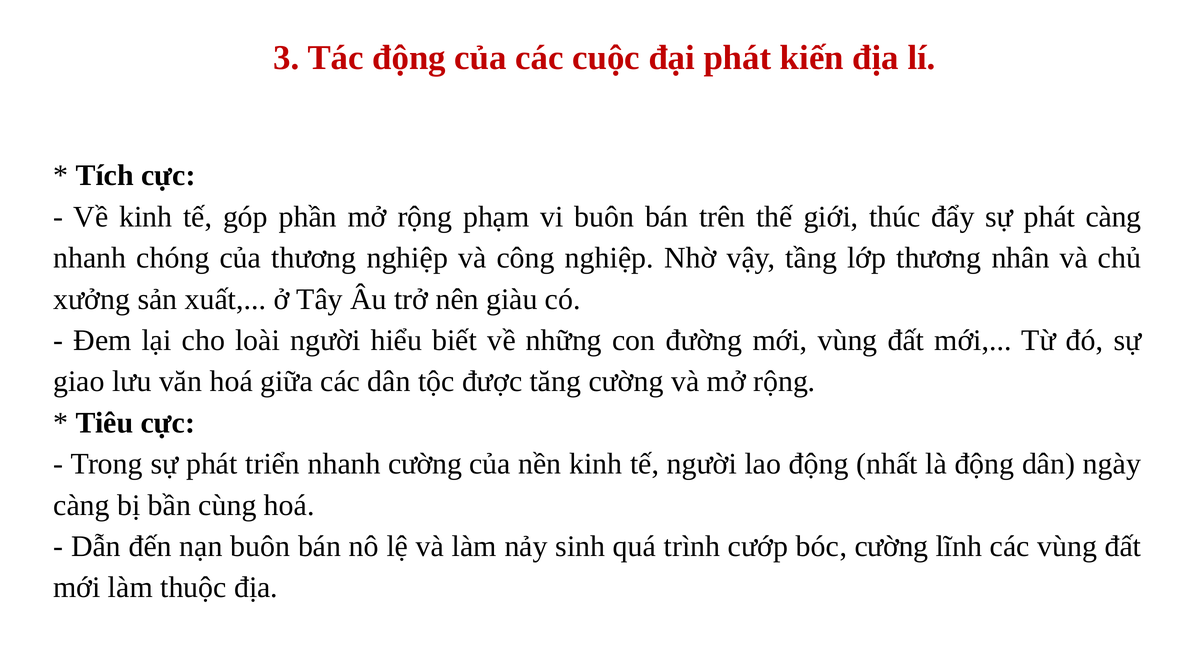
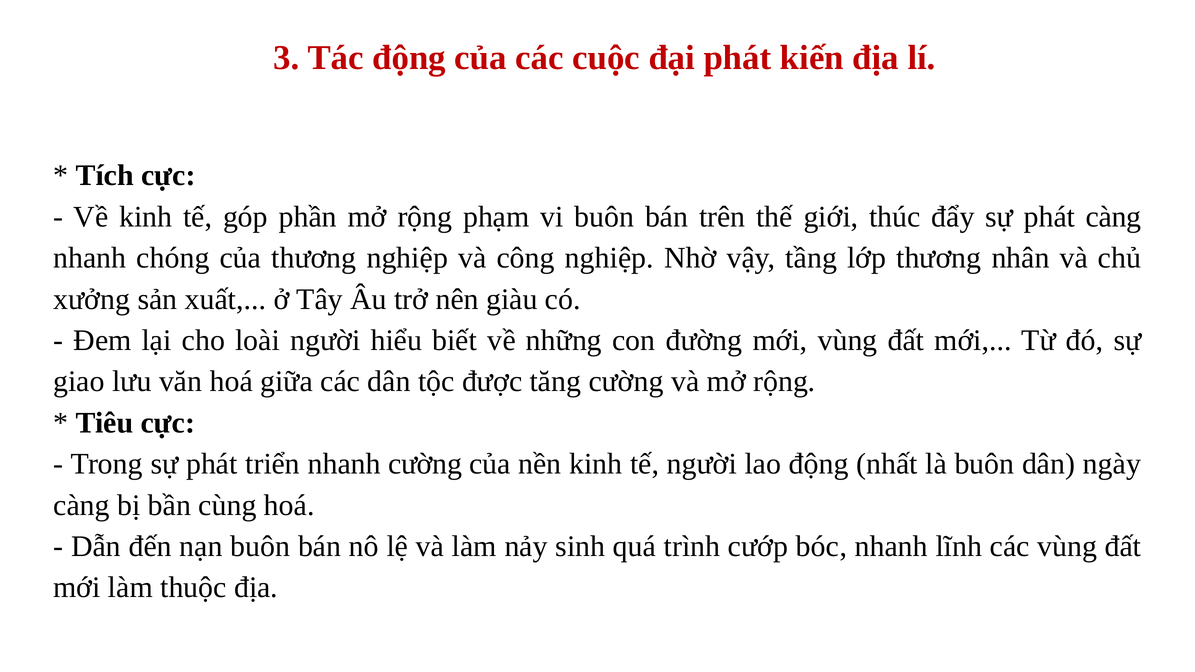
là động: động -> buôn (984, 464)
bóc cường: cường -> nhanh (891, 547)
